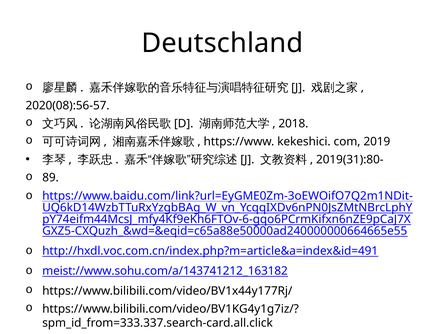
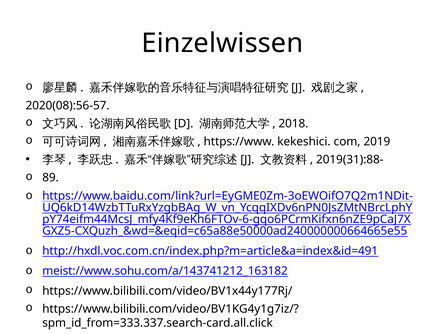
Deutschland: Deutschland -> Einzelwissen (222, 43)
2019(31):80-: 2019(31):80- -> 2019(31):88- (350, 160)
